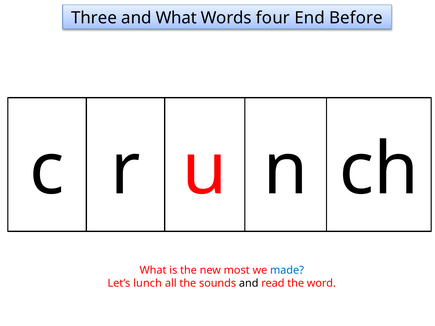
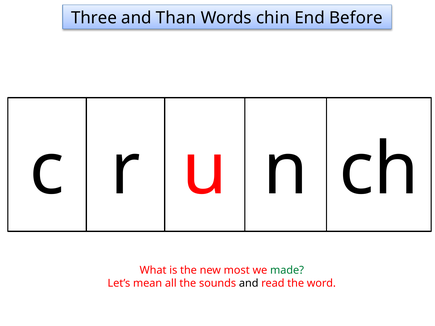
and What: What -> Than (176, 18)
four: four -> chin (273, 18)
made colour: blue -> green (287, 271)
lunch: lunch -> mean (148, 284)
